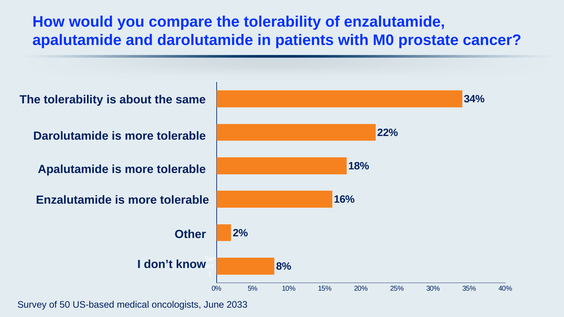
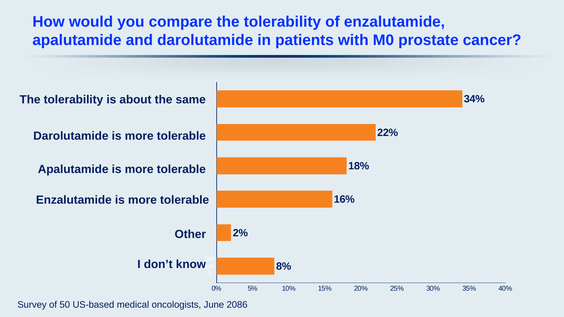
2033: 2033 -> 2086 (237, 305)
